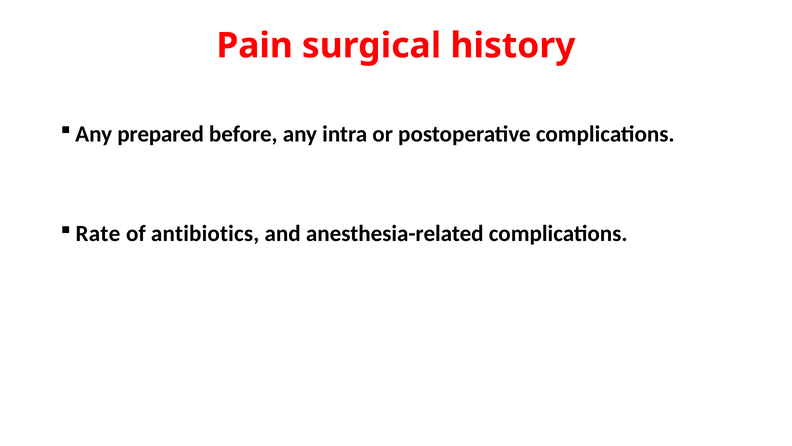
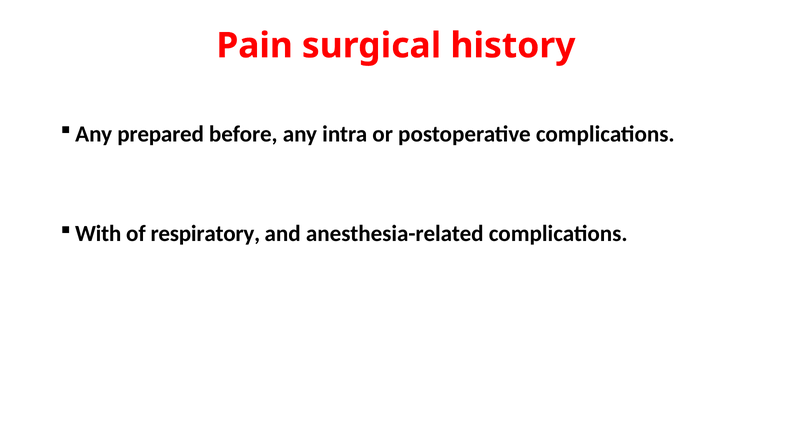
Rate: Rate -> With (98, 234)
antibiotics: antibiotics -> respiratory (205, 234)
